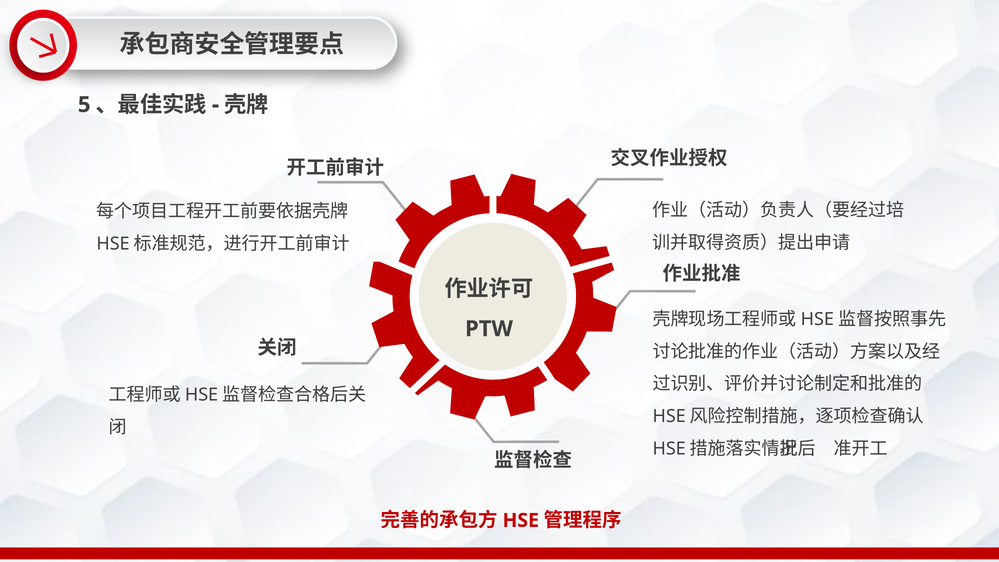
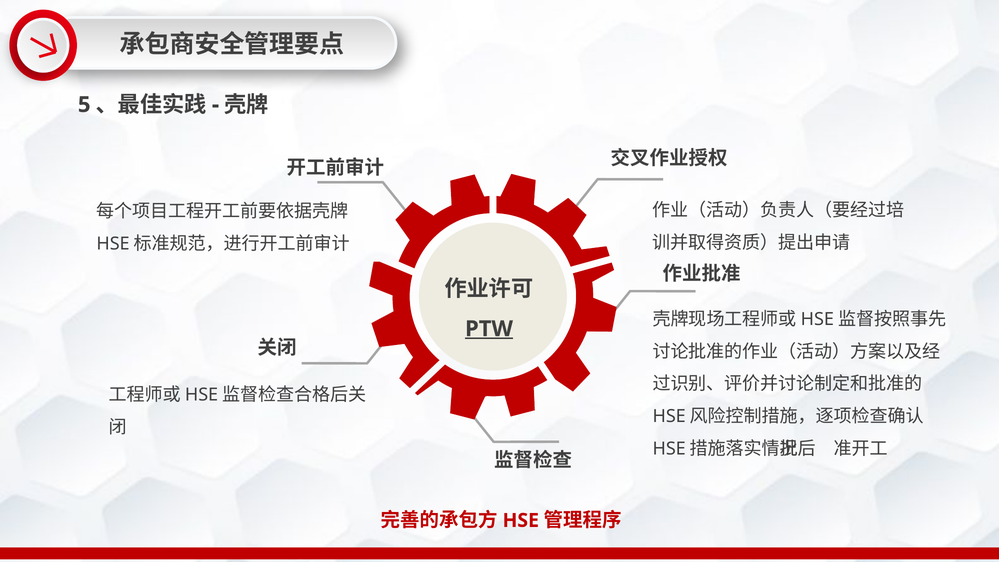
PTW underline: none -> present (489, 329)
